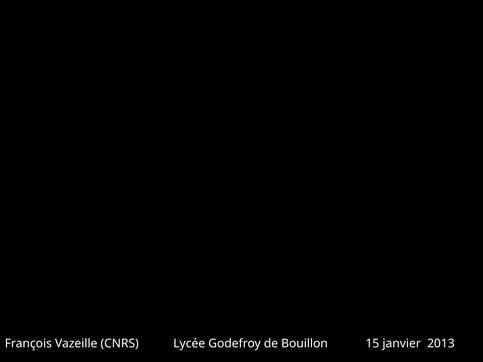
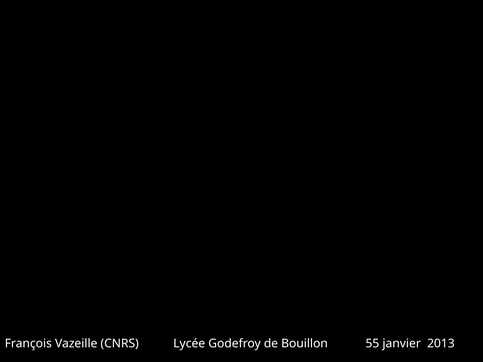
15: 15 -> 55 (372, 344)
